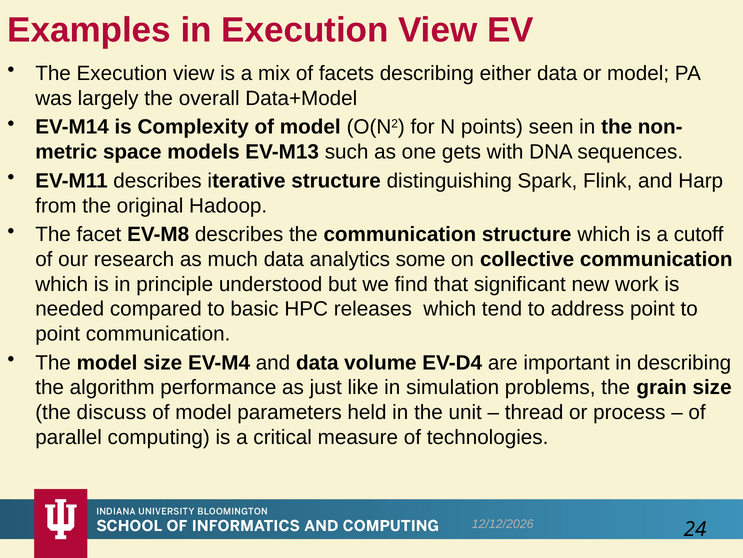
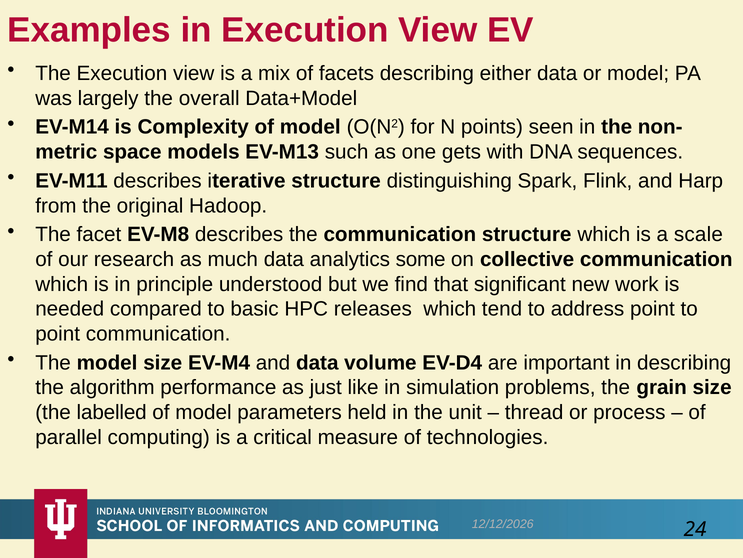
cutoff: cutoff -> scale (698, 234)
discuss: discuss -> labelled (112, 412)
